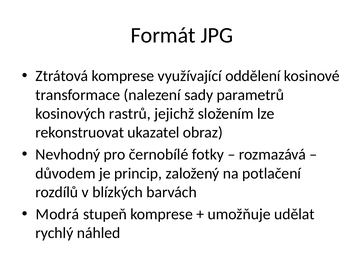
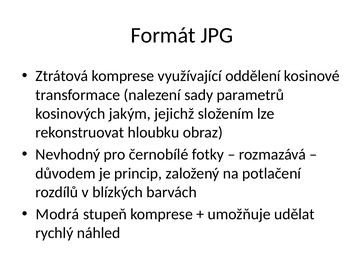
rastrů: rastrů -> jakým (130, 114)
ukazatel: ukazatel -> hloubku (153, 132)
